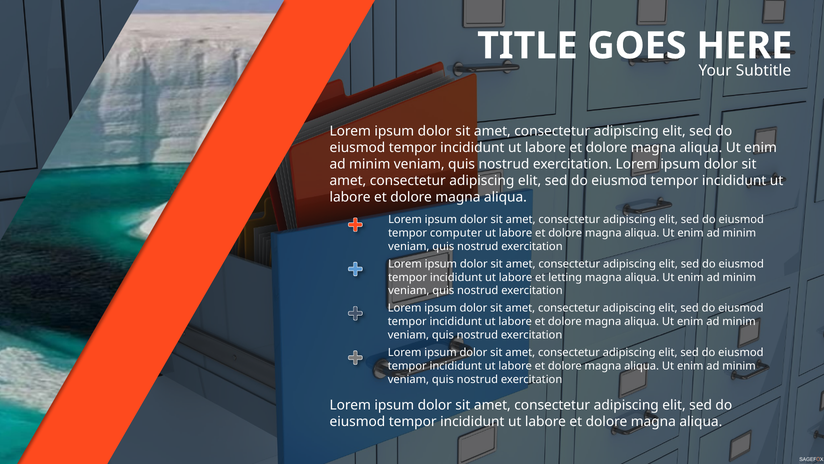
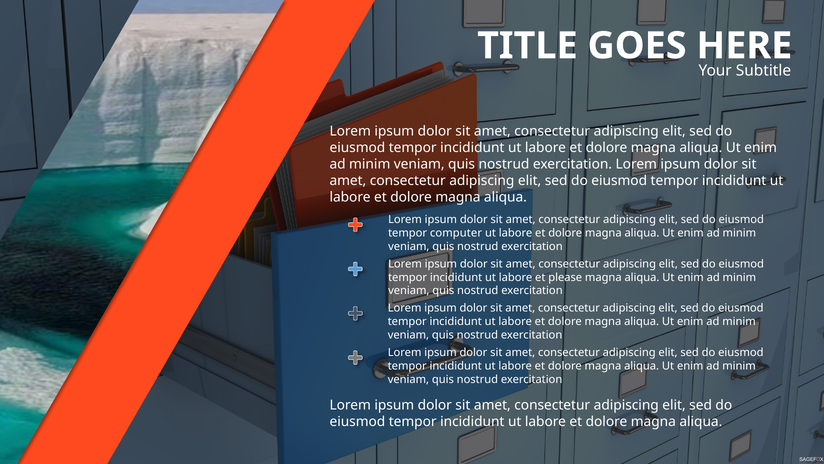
letting: letting -> please (565, 277)
